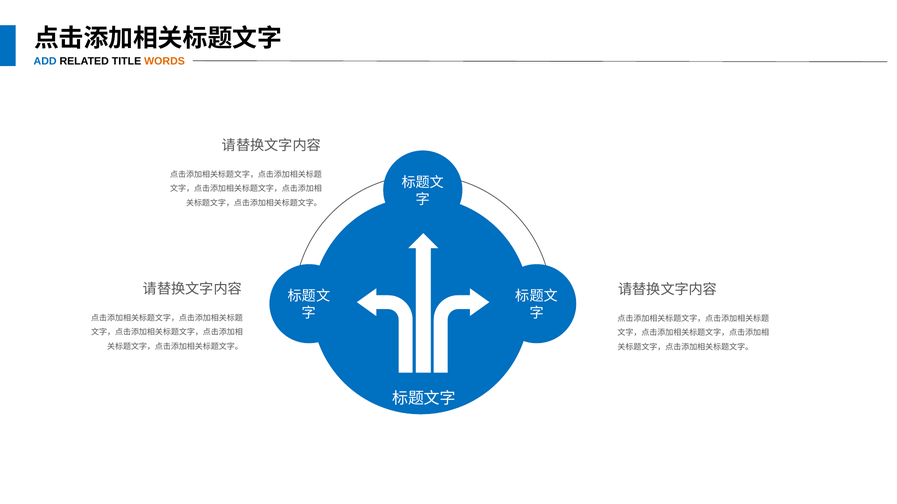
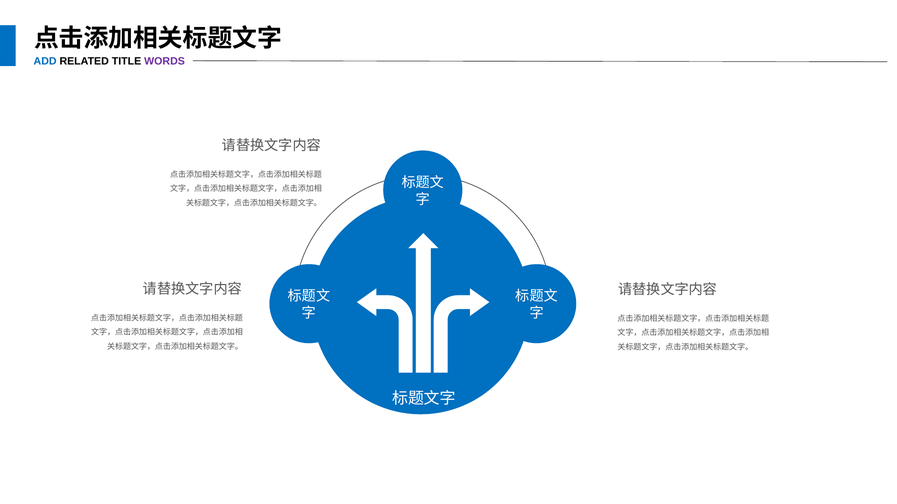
WORDS colour: orange -> purple (165, 61)
